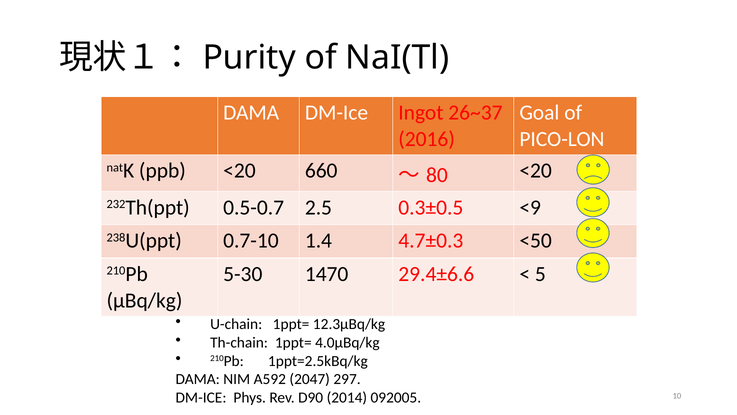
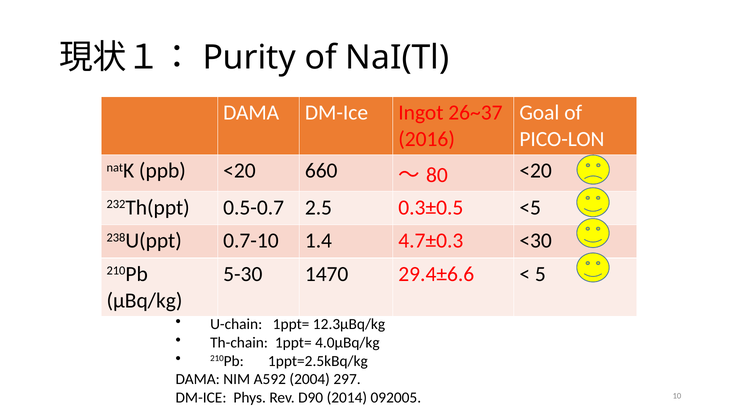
<9: <9 -> <5 (530, 207)
<50: <50 -> <30 (536, 241)
2047: 2047 -> 2004 (310, 379)
